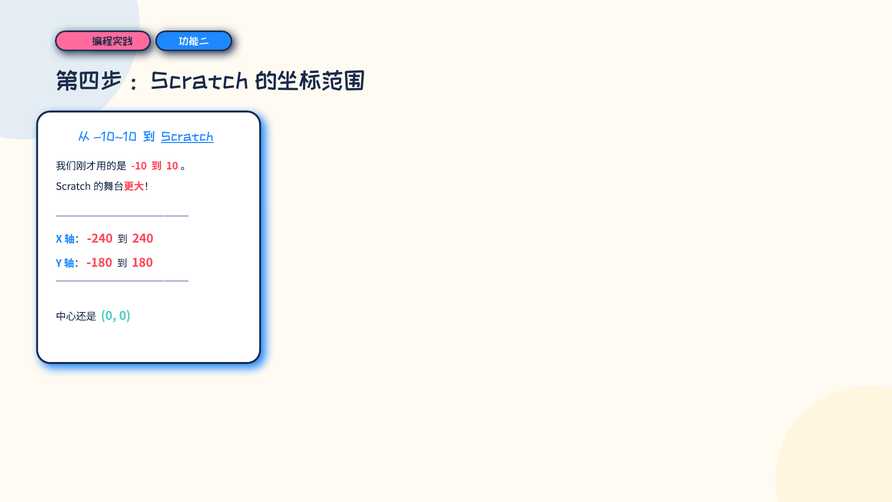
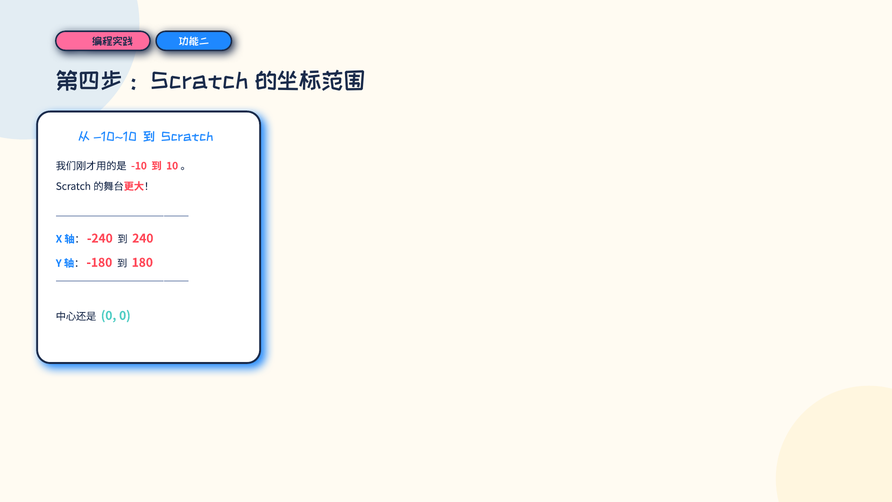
Scratch underline: present -> none (187, 137)
